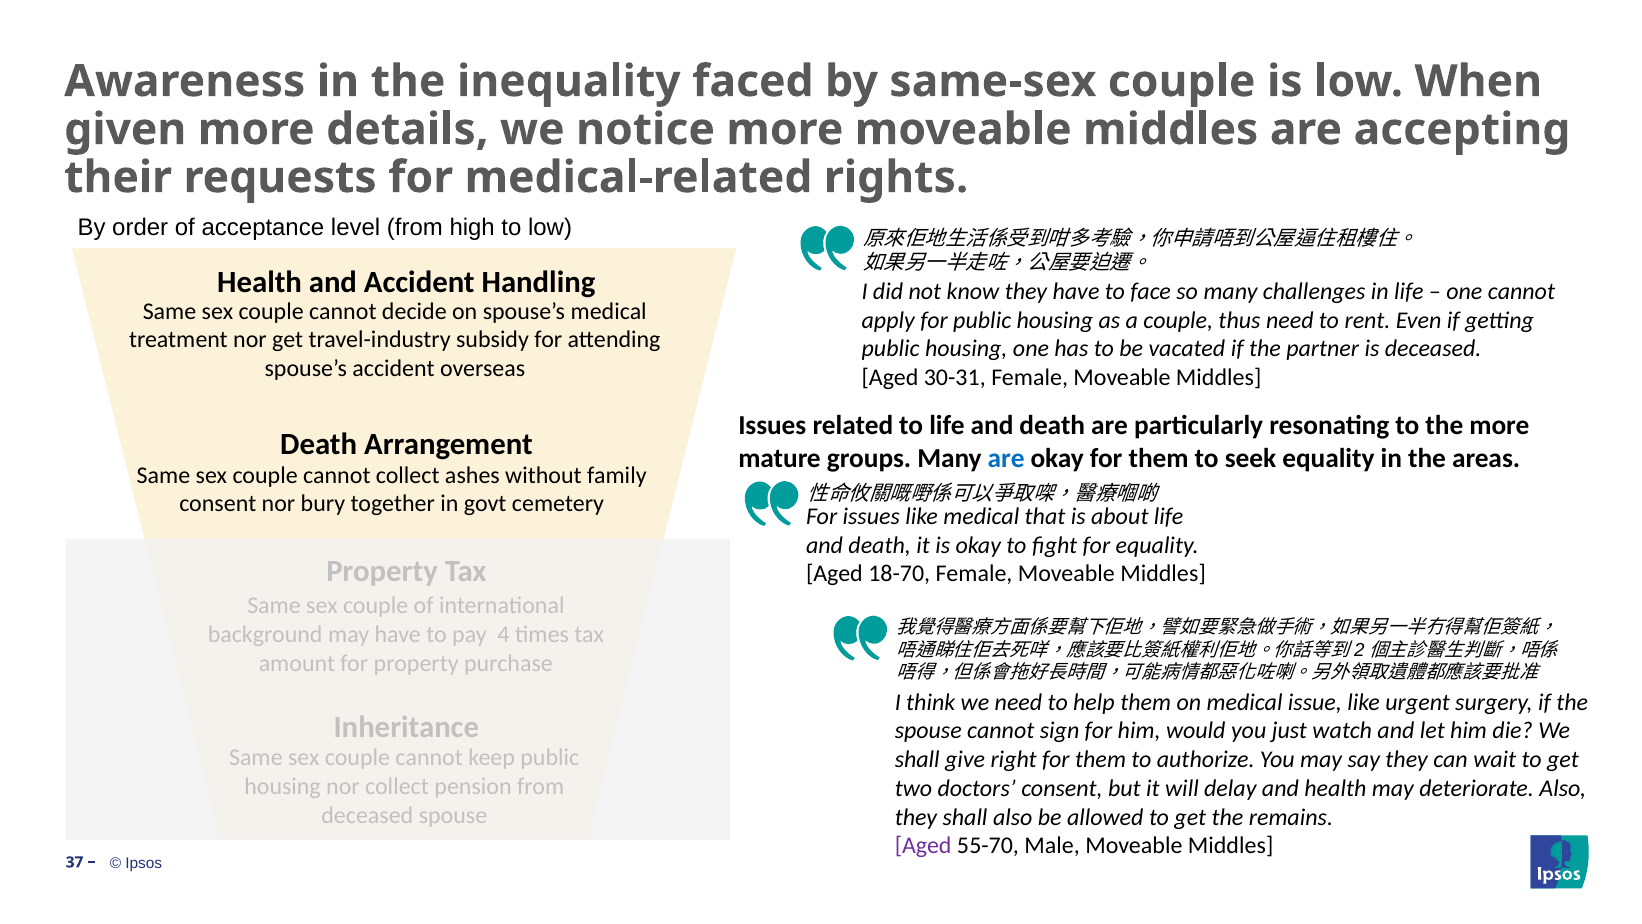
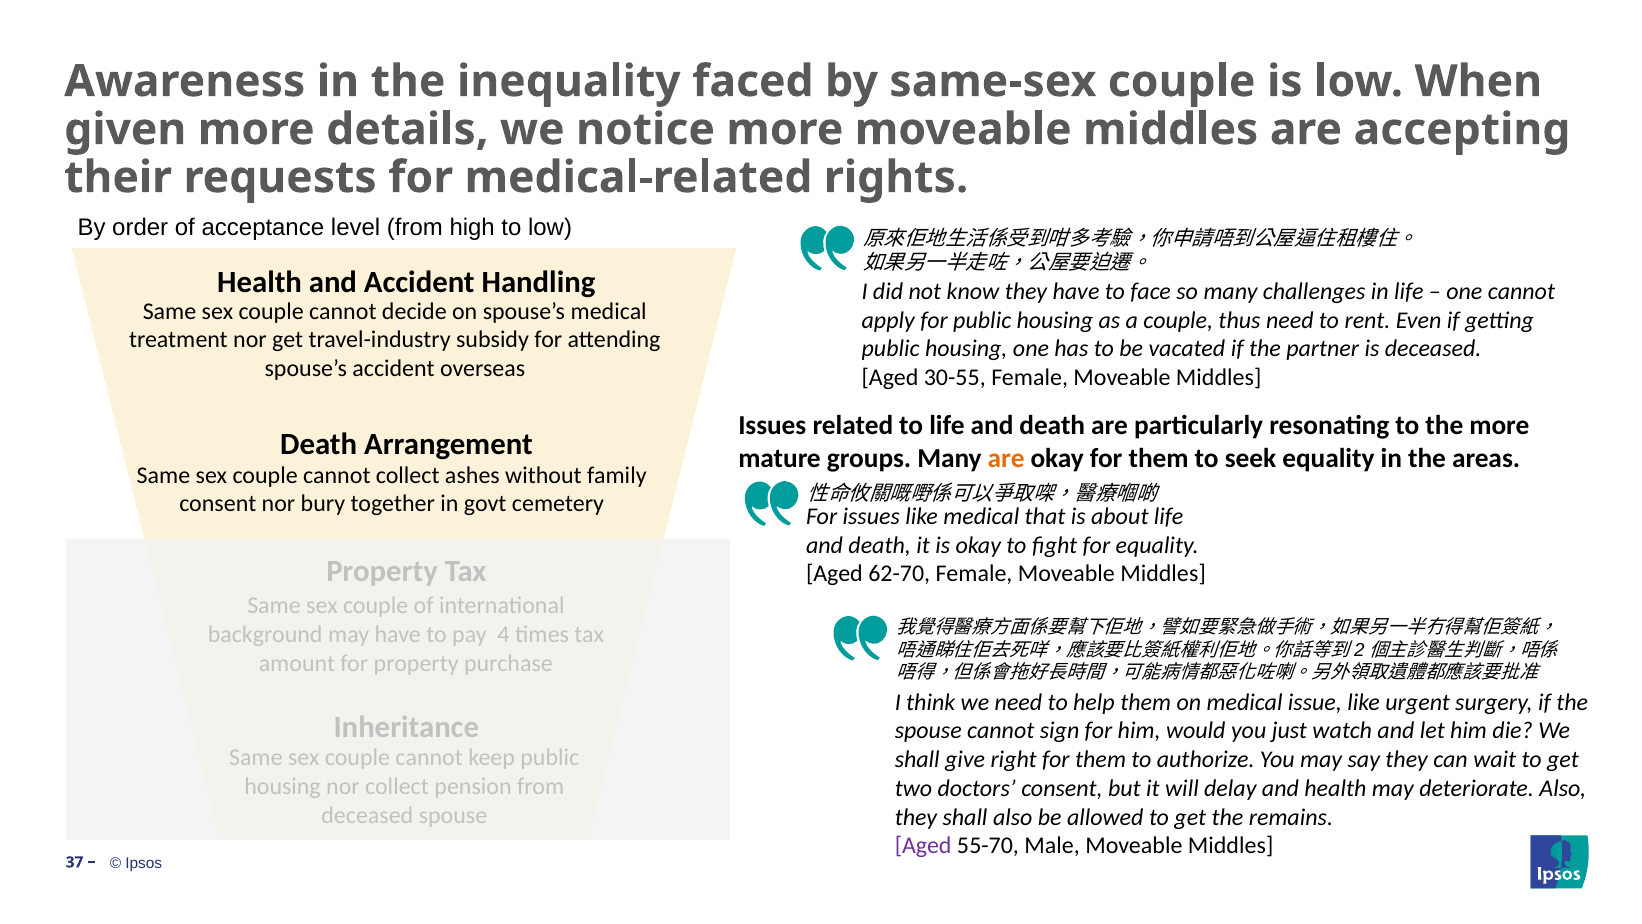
30-31: 30-31 -> 30-55 (955, 378)
are colour: blue -> orange (1006, 459)
18-70: 18-70 -> 62-70 (899, 574)
